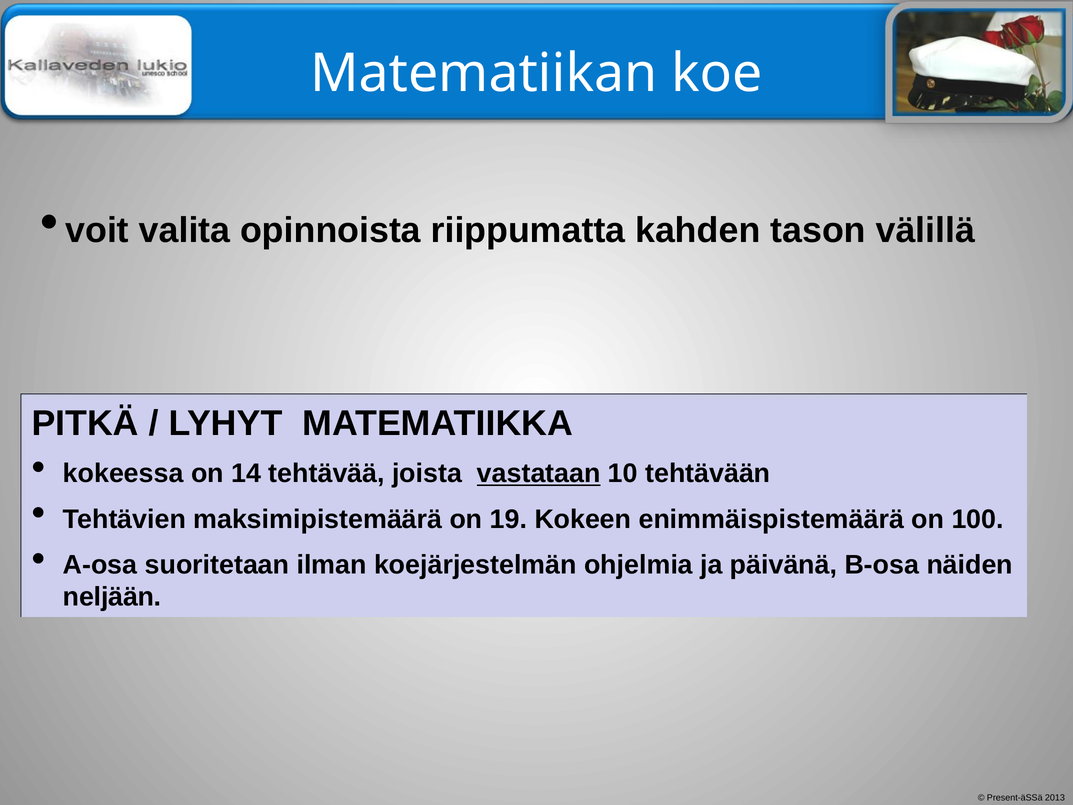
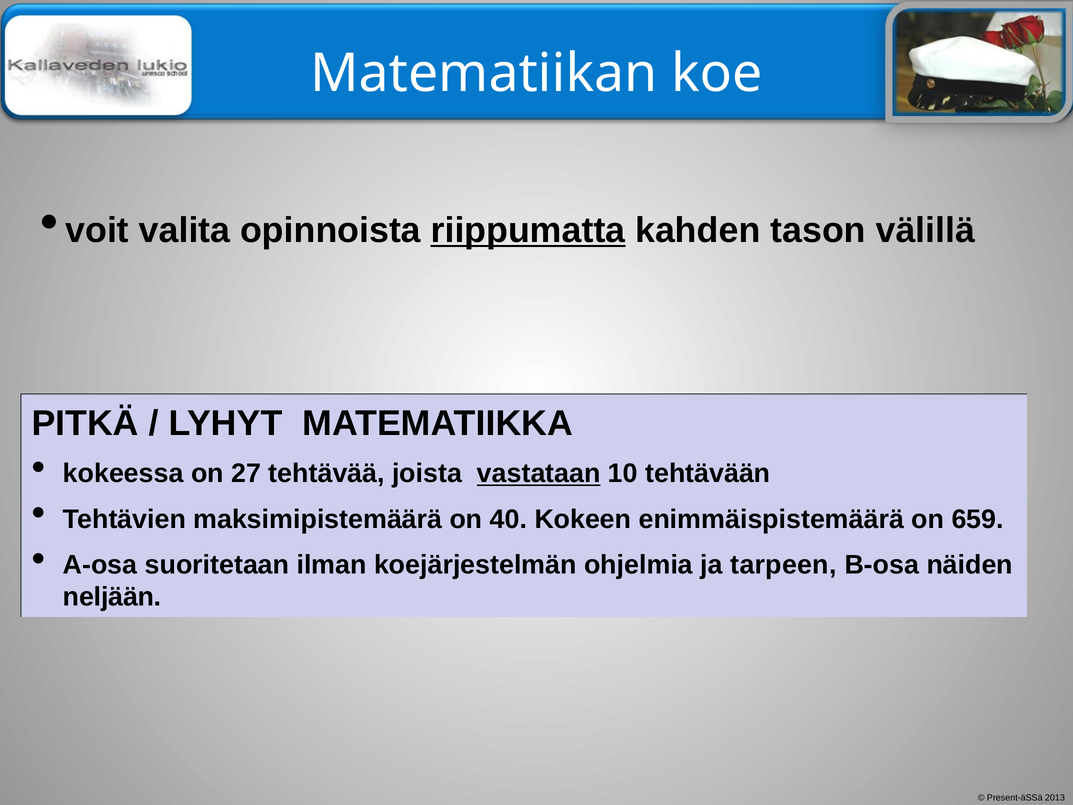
riippumatta underline: none -> present (528, 230)
14: 14 -> 27 (246, 473)
19: 19 -> 40 (508, 519)
100: 100 -> 659 (978, 519)
päivänä: päivänä -> tarpeen (783, 565)
